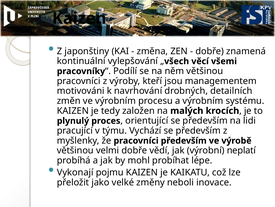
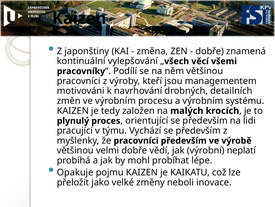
Vykonají: Vykonají -> Opakuje (75, 172)
